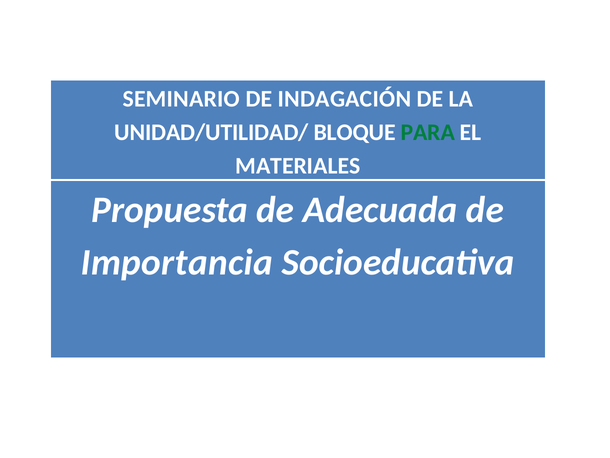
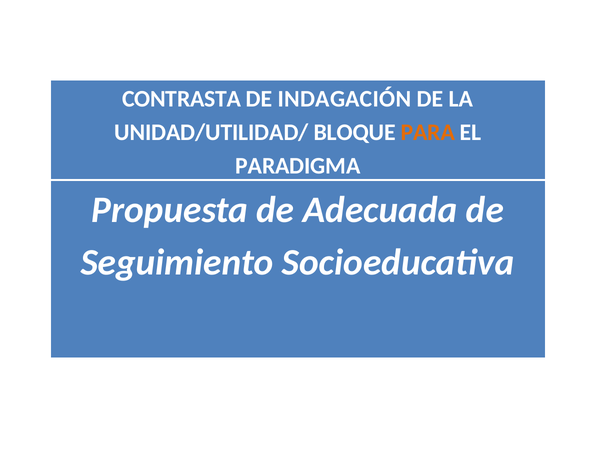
SEMINARIO: SEMINARIO -> CONTRASTA (182, 99)
PARA colour: green -> orange (428, 132)
MATERIALES: MATERIALES -> PARADIGMA (298, 166)
Importancia: Importancia -> Seguimiento (177, 262)
